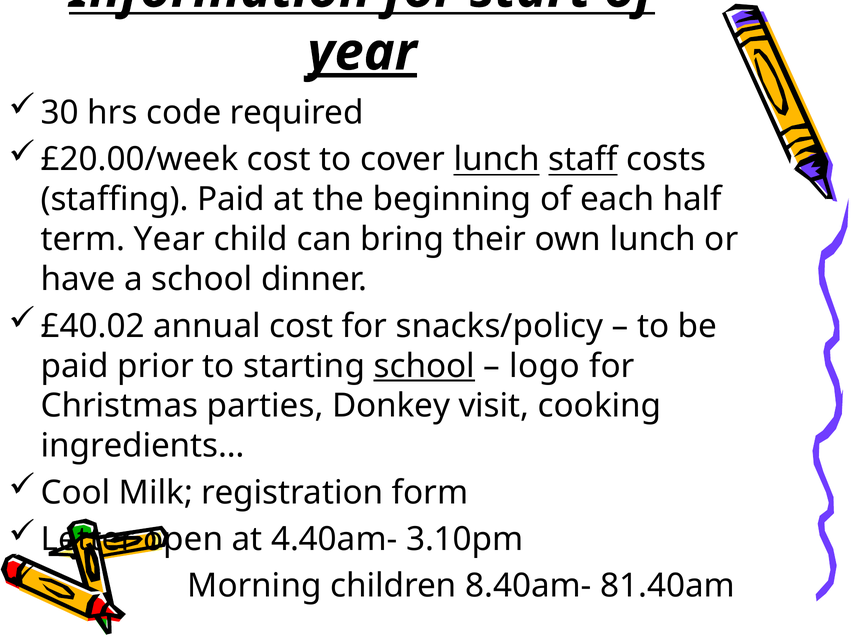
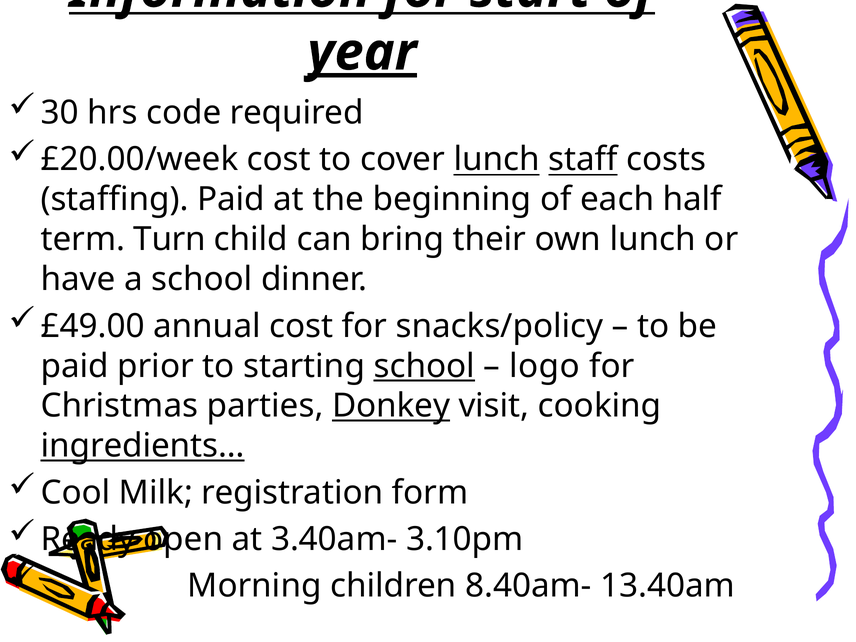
term Year: Year -> Turn (170, 239)
£40.02: £40.02 -> £49.00 (93, 326)
Donkey underline: none -> present (391, 406)
ingredients… underline: none -> present (143, 446)
Letter: Letter -> Ready (88, 539)
4.40am-: 4.40am- -> 3.40am- (334, 539)
81.40am: 81.40am -> 13.40am (668, 586)
